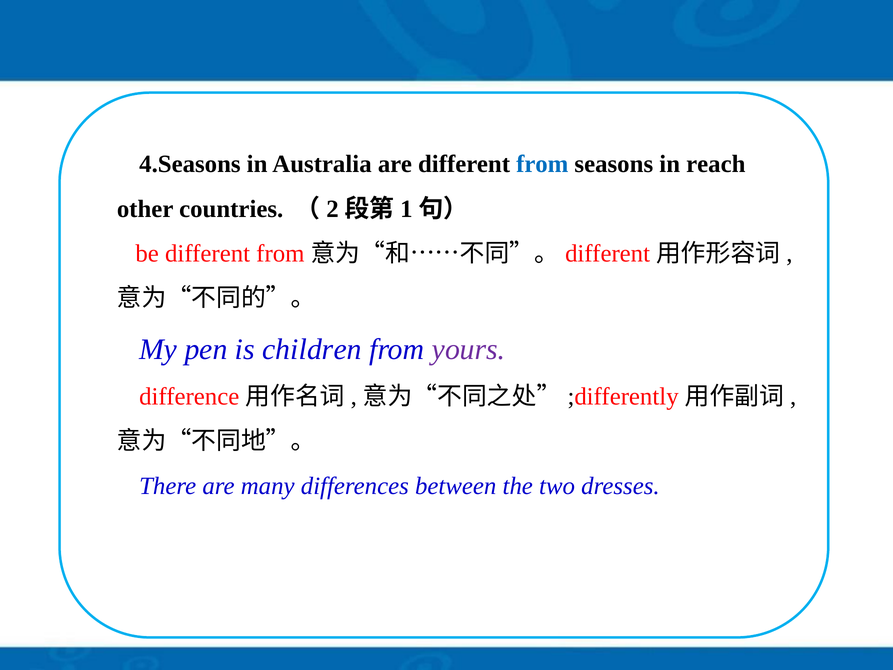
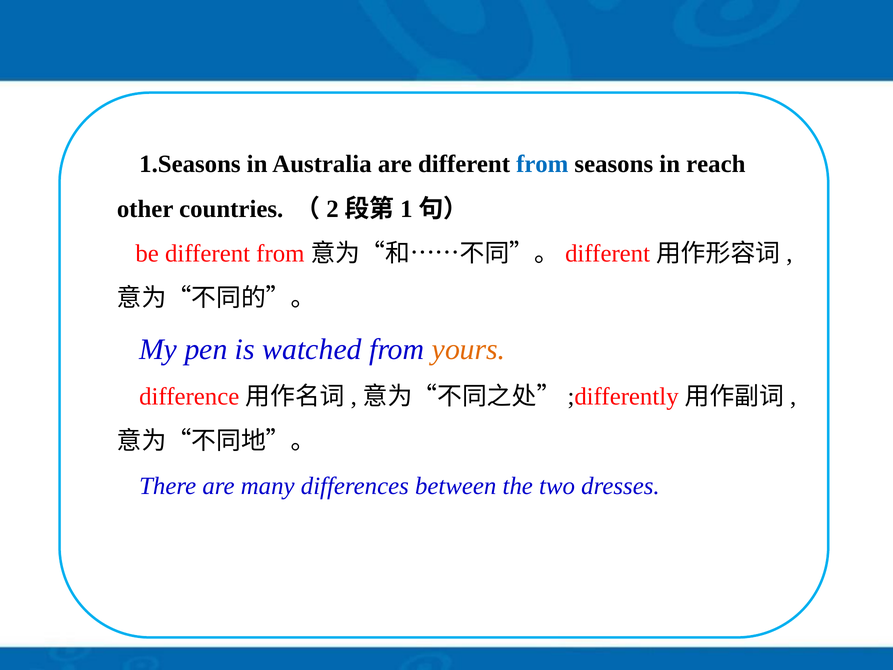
4.Seasons: 4.Seasons -> 1.Seasons (190, 164)
children: children -> watched (312, 349)
yours colour: purple -> orange (469, 349)
